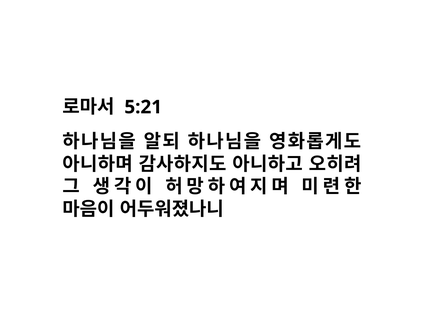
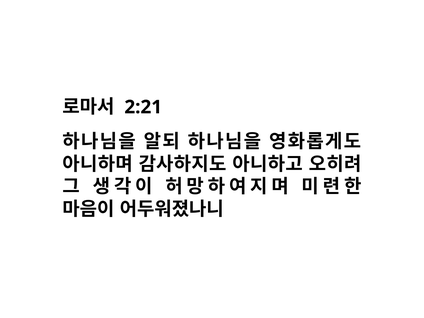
5:21: 5:21 -> 2:21 (143, 107)
